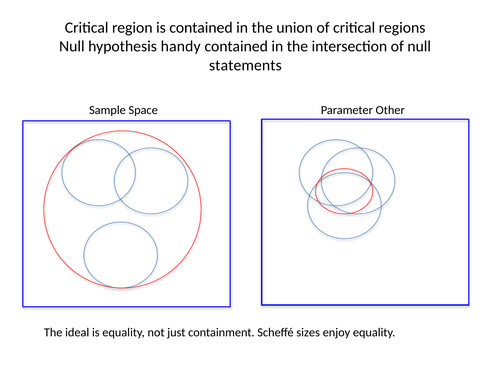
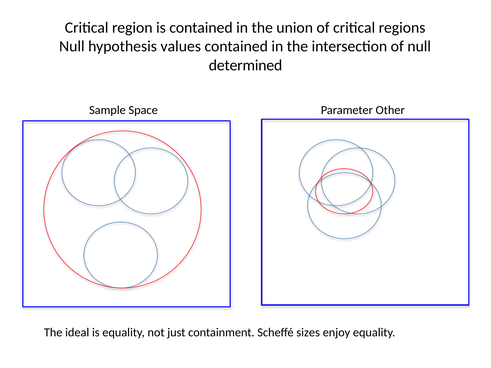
handy: handy -> values (181, 47)
statements: statements -> determined (246, 65)
